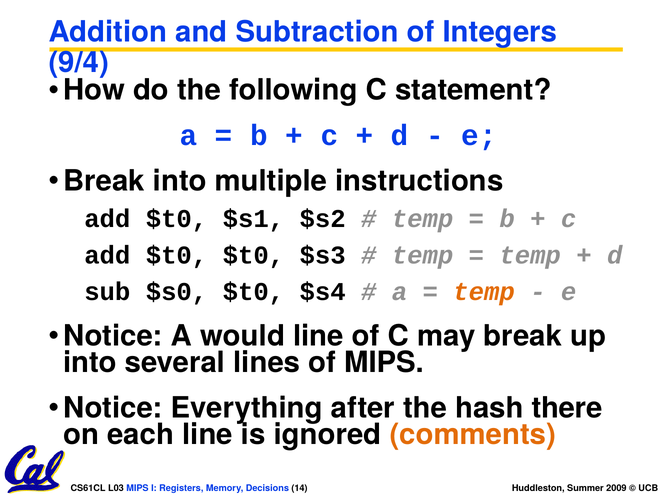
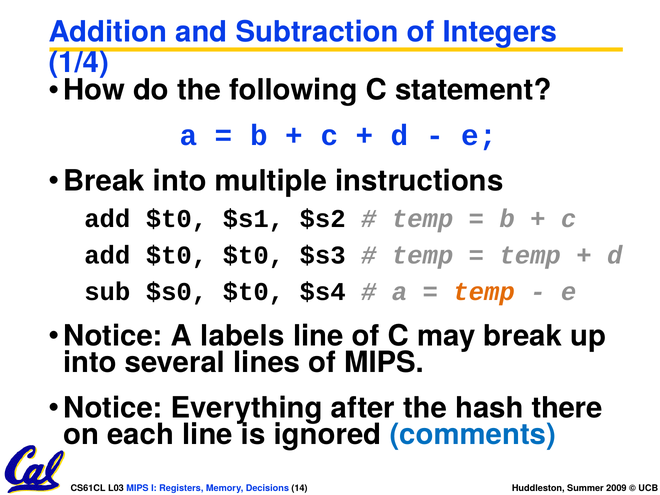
9/4: 9/4 -> 1/4 (79, 63)
would: would -> labels (242, 336)
comments colour: orange -> blue (473, 434)
